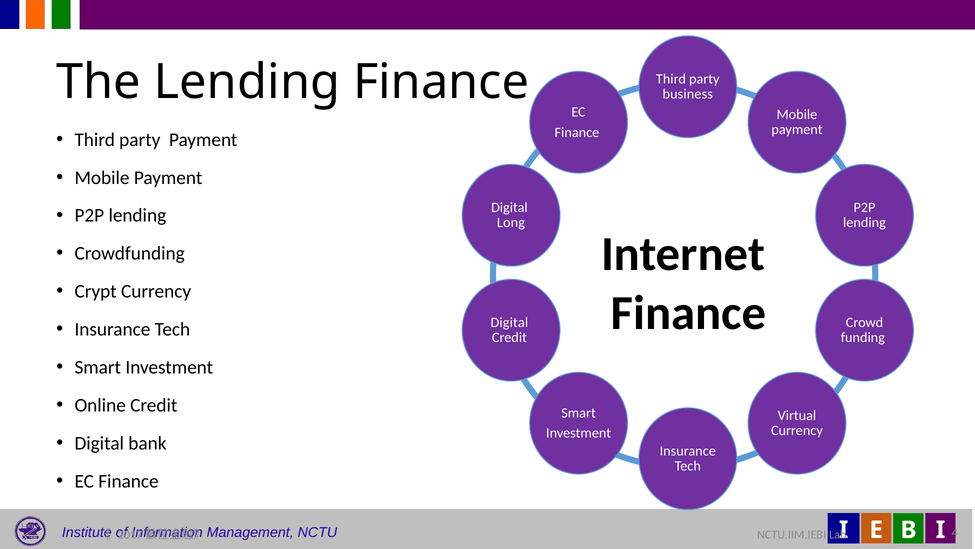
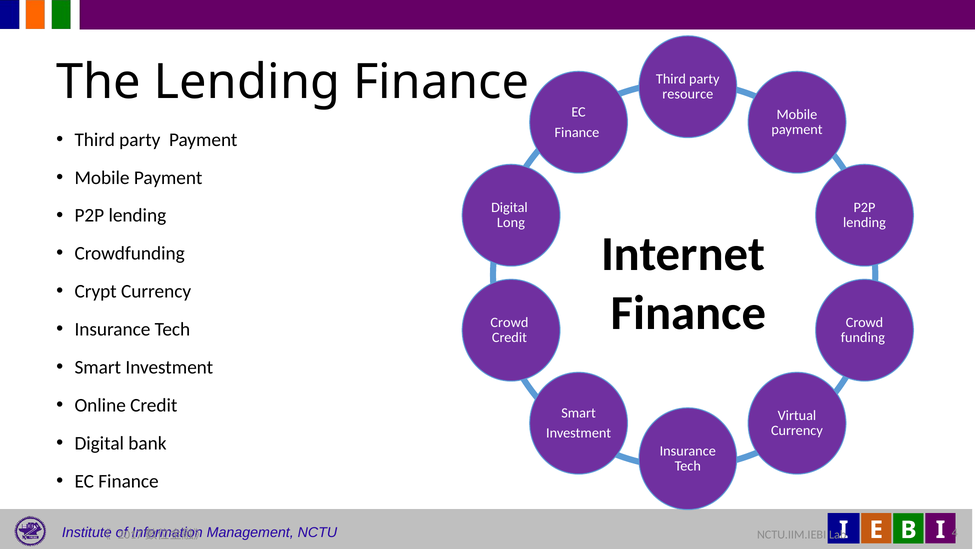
business: business -> resource (688, 94)
Digital: Digital -> Crowd (509, 322)
